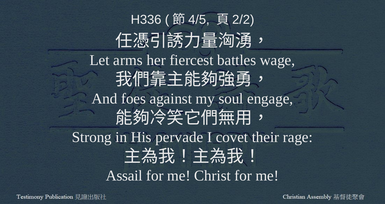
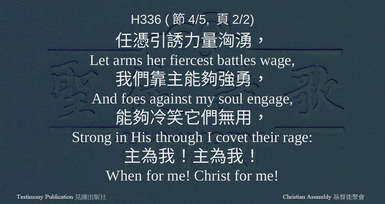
pervade: pervade -> through (179, 137)
Assail: Assail -> When (124, 176)
